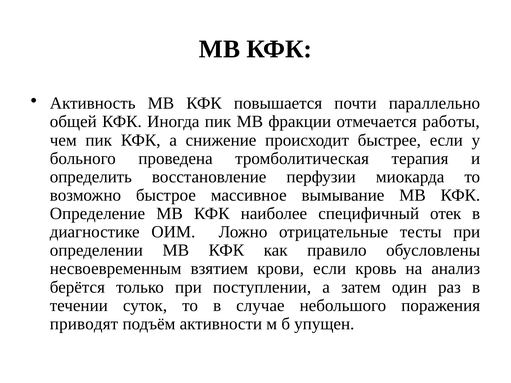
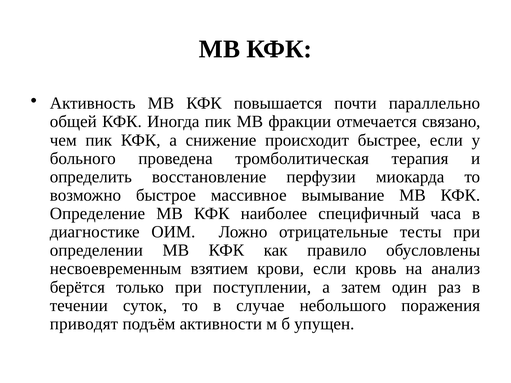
работы: работы -> связано (451, 122)
отек: отек -> часа (446, 214)
